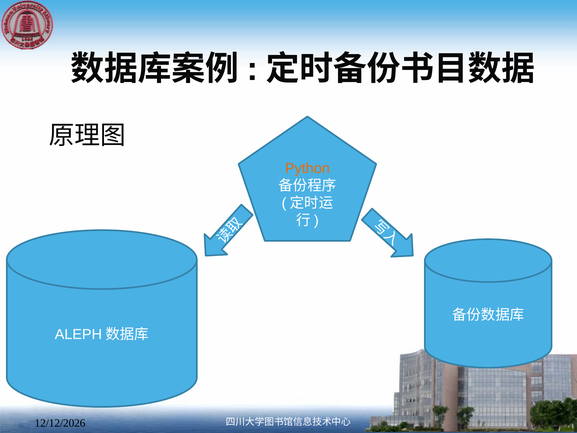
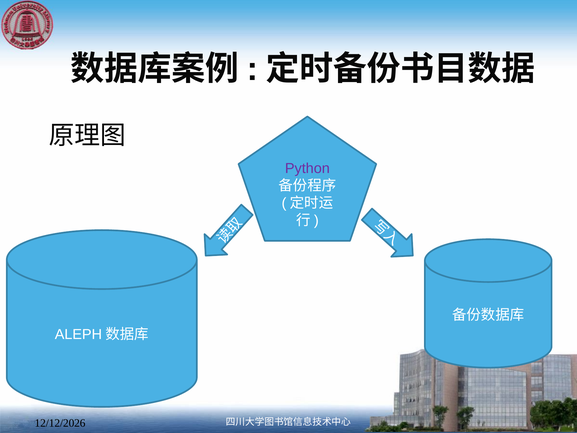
Python colour: orange -> purple (307, 168)
